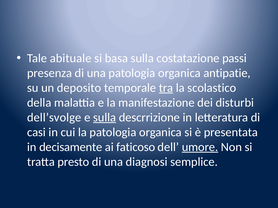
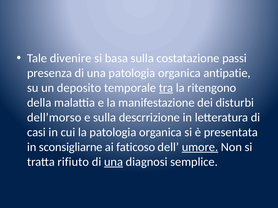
abituale: abituale -> divenire (71, 58)
scolastico: scolastico -> ritengono (212, 88)
dell’svolge: dell’svolge -> dell’morso (54, 118)
sulla underline: present -> none (105, 118)
decisamente: decisamente -> sconsigliarne (71, 147)
presto: presto -> rifiuto (73, 162)
una underline: none -> present (114, 162)
